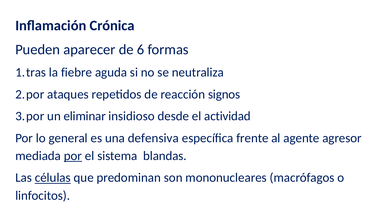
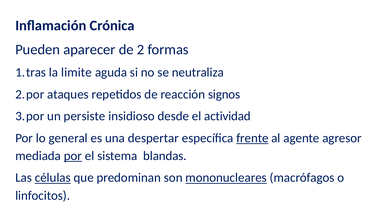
6: 6 -> 2 (141, 50)
fiebre: fiebre -> limite (76, 73)
eliminar: eliminar -> persiste (85, 116)
defensiva: defensiva -> despertar (153, 138)
frente underline: none -> present (252, 138)
mononucleares underline: none -> present (226, 178)
